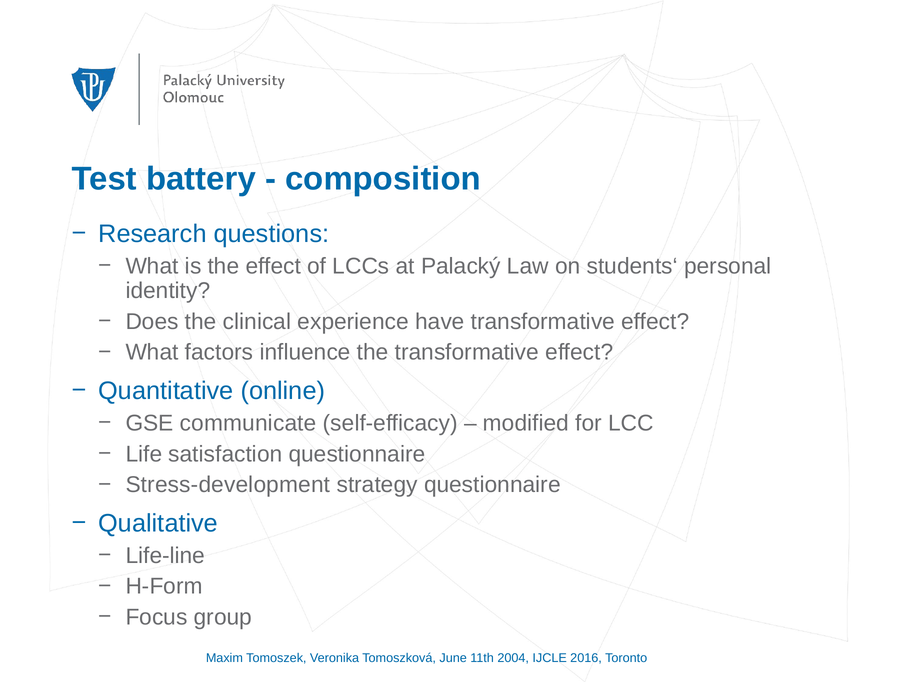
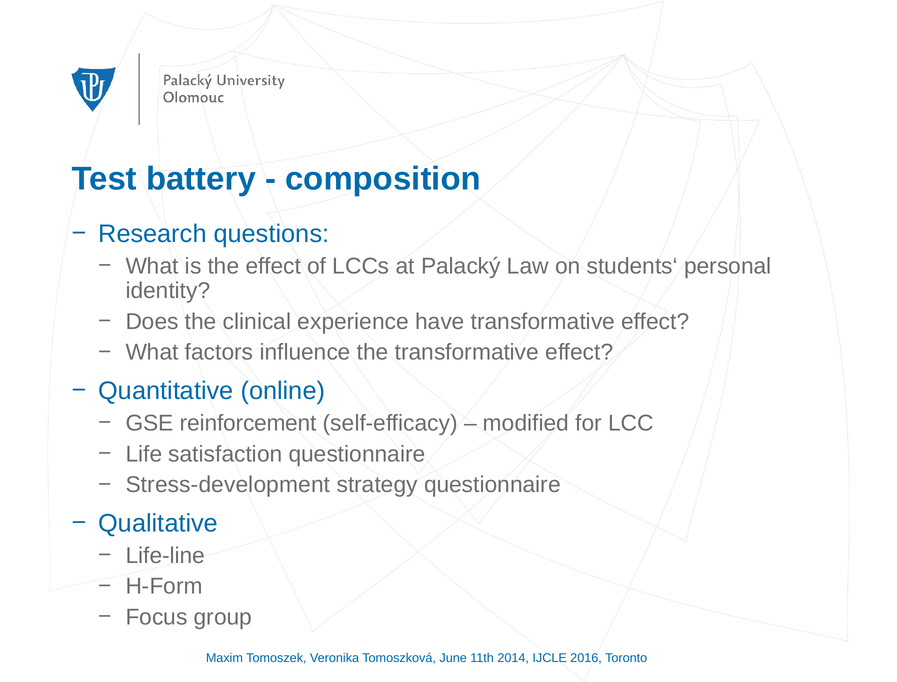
communicate: communicate -> reinforcement (248, 423)
2004: 2004 -> 2014 (513, 658)
